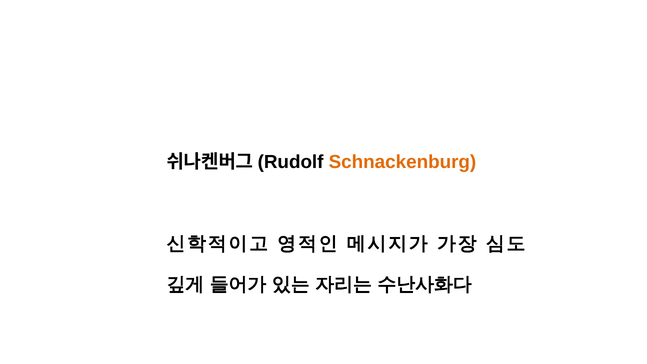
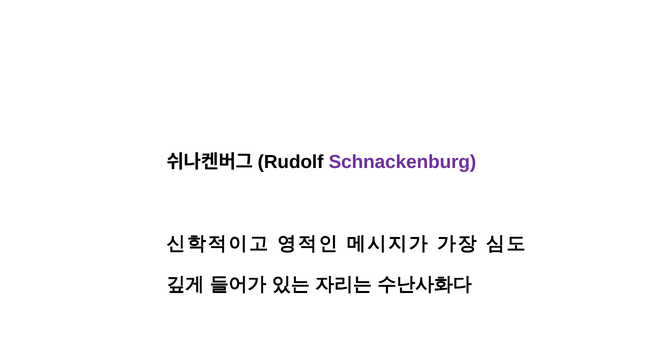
Schnackenburg colour: orange -> purple (402, 162)
